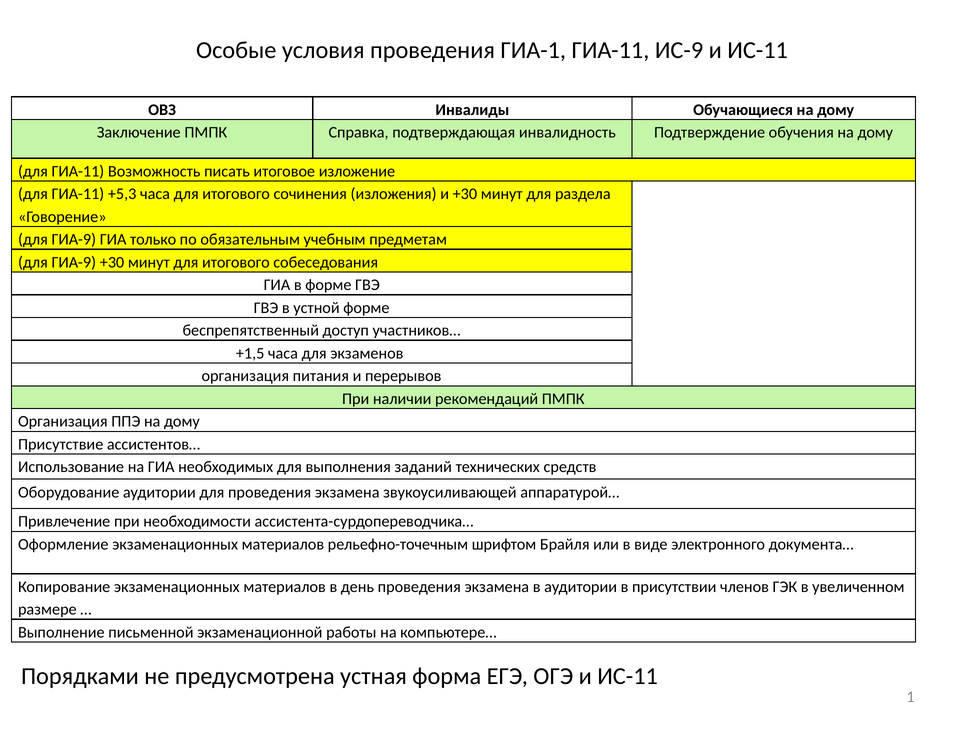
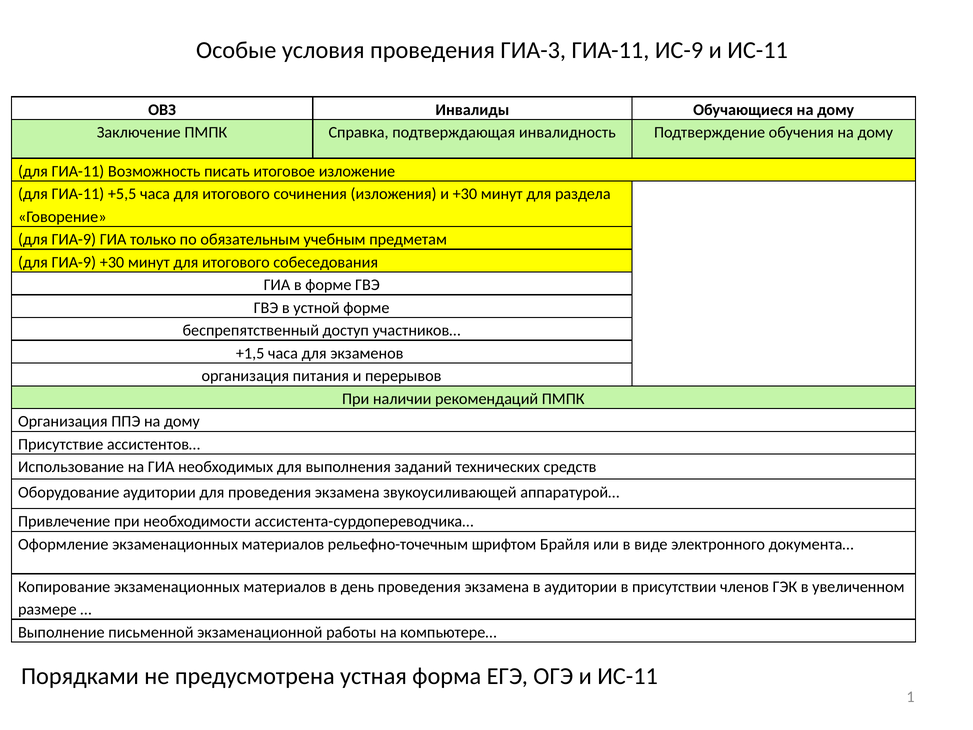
ГИА-1: ГИА-1 -> ГИА-3 (533, 50)
+5,3: +5,3 -> +5,5 (122, 194)
